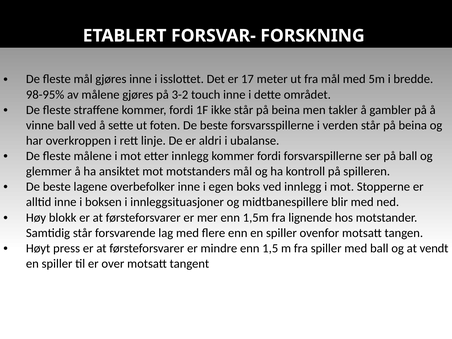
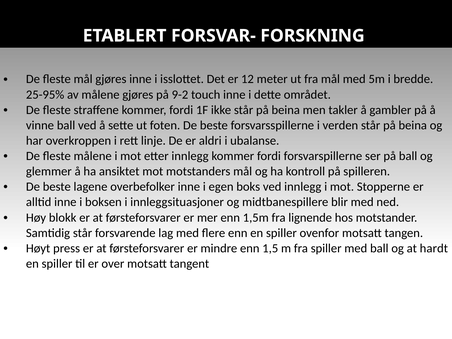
17: 17 -> 12 (248, 79)
98-95%: 98-95% -> 25-95% (45, 95)
3-2: 3-2 -> 9-2 (180, 95)
vendt: vendt -> hardt (434, 248)
